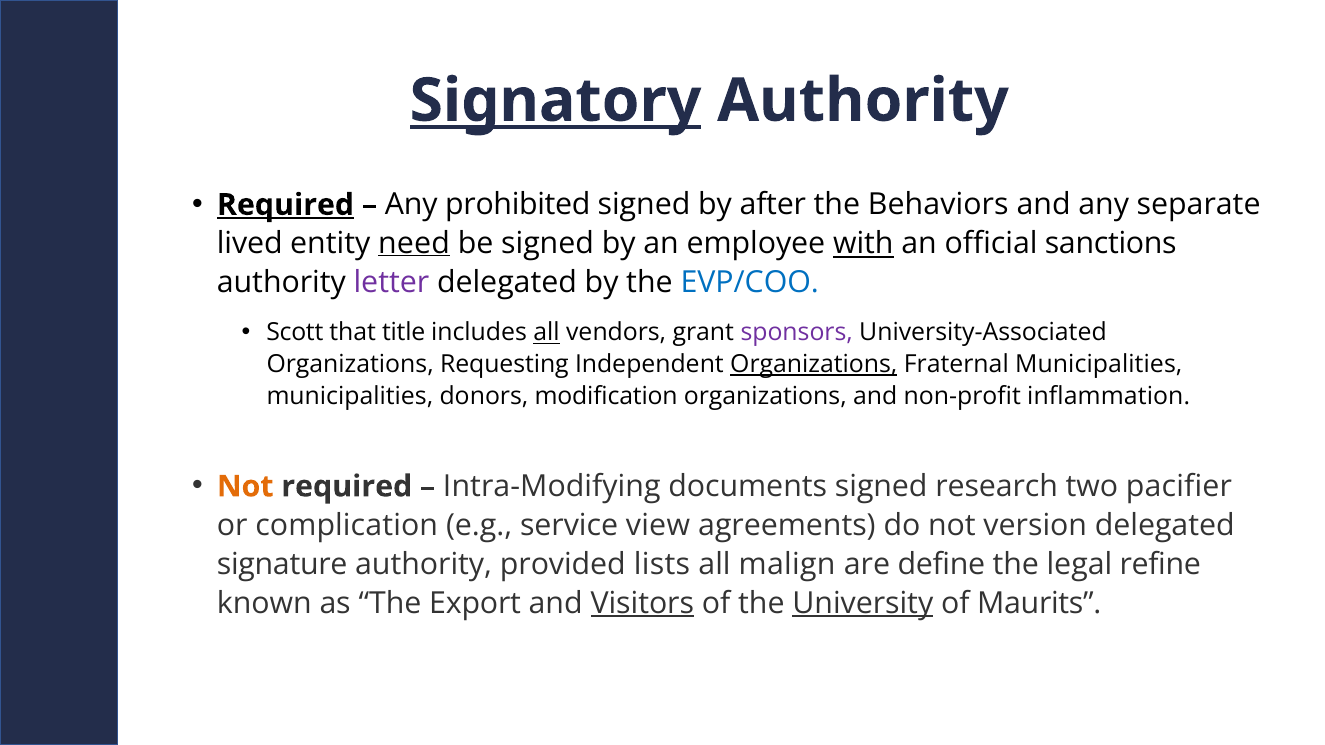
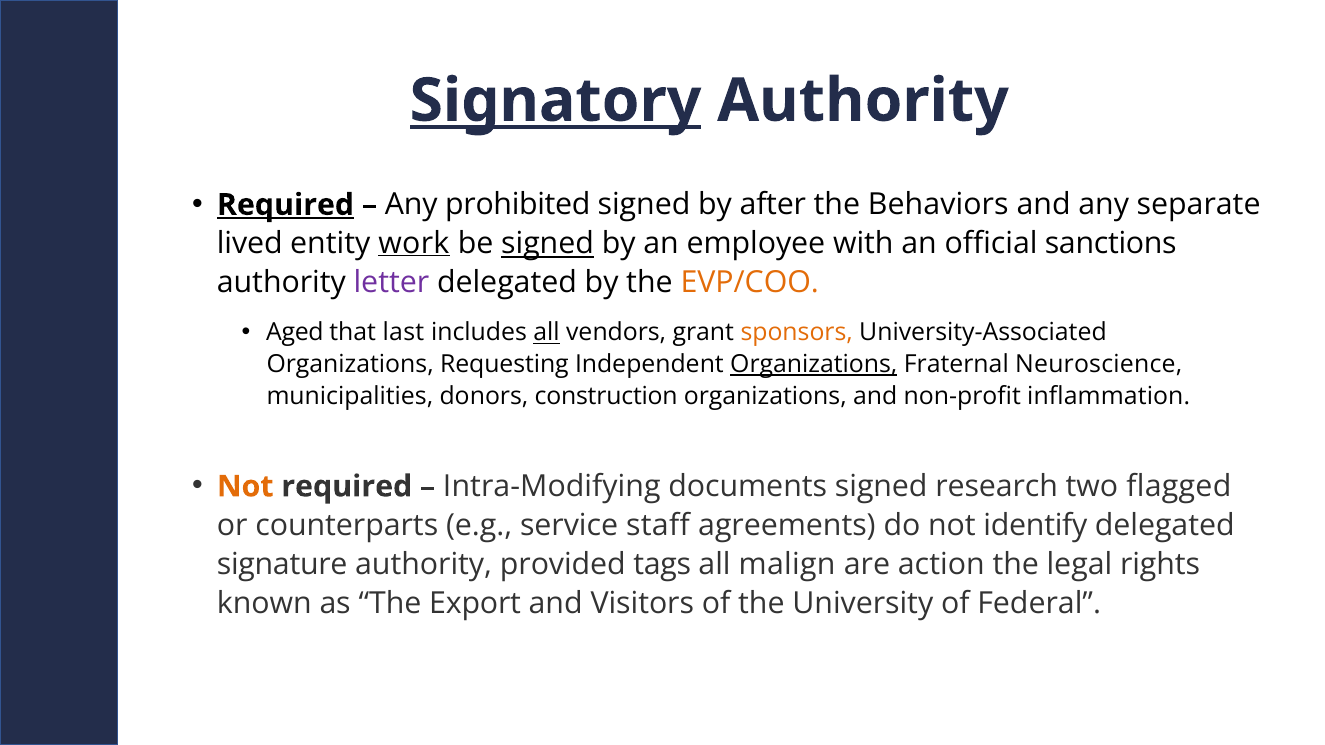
need: need -> work (414, 244)
signed underline: none -> present (548, 244)
with underline: present -> none (863, 244)
EVP/COO colour: blue -> orange (750, 283)
Scott: Scott -> Aged (295, 333)
title: title -> last (403, 333)
sponsors colour: purple -> orange (797, 333)
Fraternal Municipalities: Municipalities -> Neuroscience (1099, 365)
modification: modification -> construction (606, 397)
pacifier: pacifier -> flagged (1179, 487)
complication: complication -> counterparts (347, 526)
view: view -> staff (658, 526)
version: version -> identify (1035, 526)
lists: lists -> tags (662, 565)
define: define -> action (941, 565)
refine: refine -> rights (1160, 565)
Visitors underline: present -> none (642, 604)
University underline: present -> none (863, 604)
Maurits: Maurits -> Federal (1039, 604)
